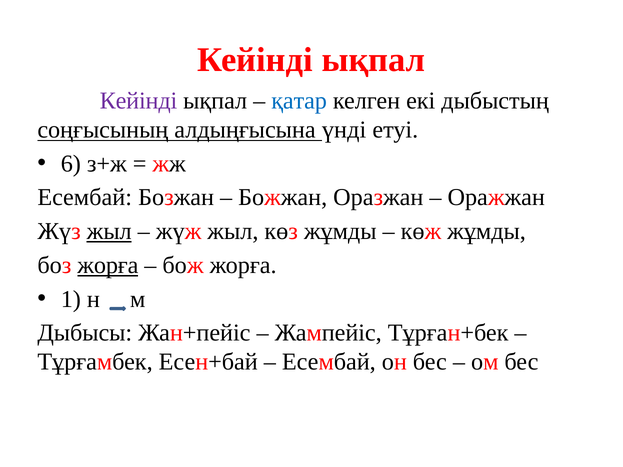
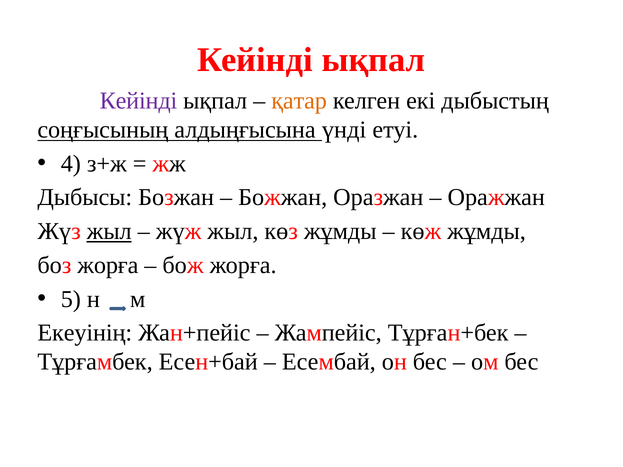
қатар colour: blue -> orange (299, 101)
6: 6 -> 4 (71, 164)
Есембай: Есембай -> Дыбысы (85, 198)
жорға underline: present -> none (108, 265)
1: 1 -> 5 (71, 299)
Дыбысы: Дыбысы -> Екеуінің (85, 333)
